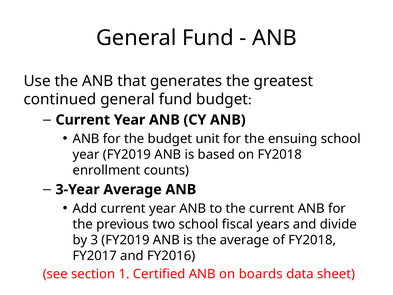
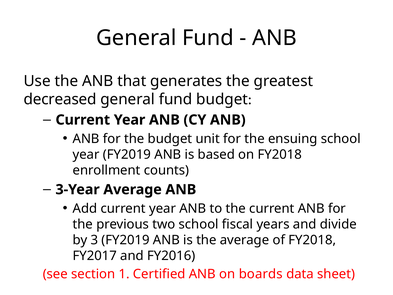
continued: continued -> decreased (60, 99)
